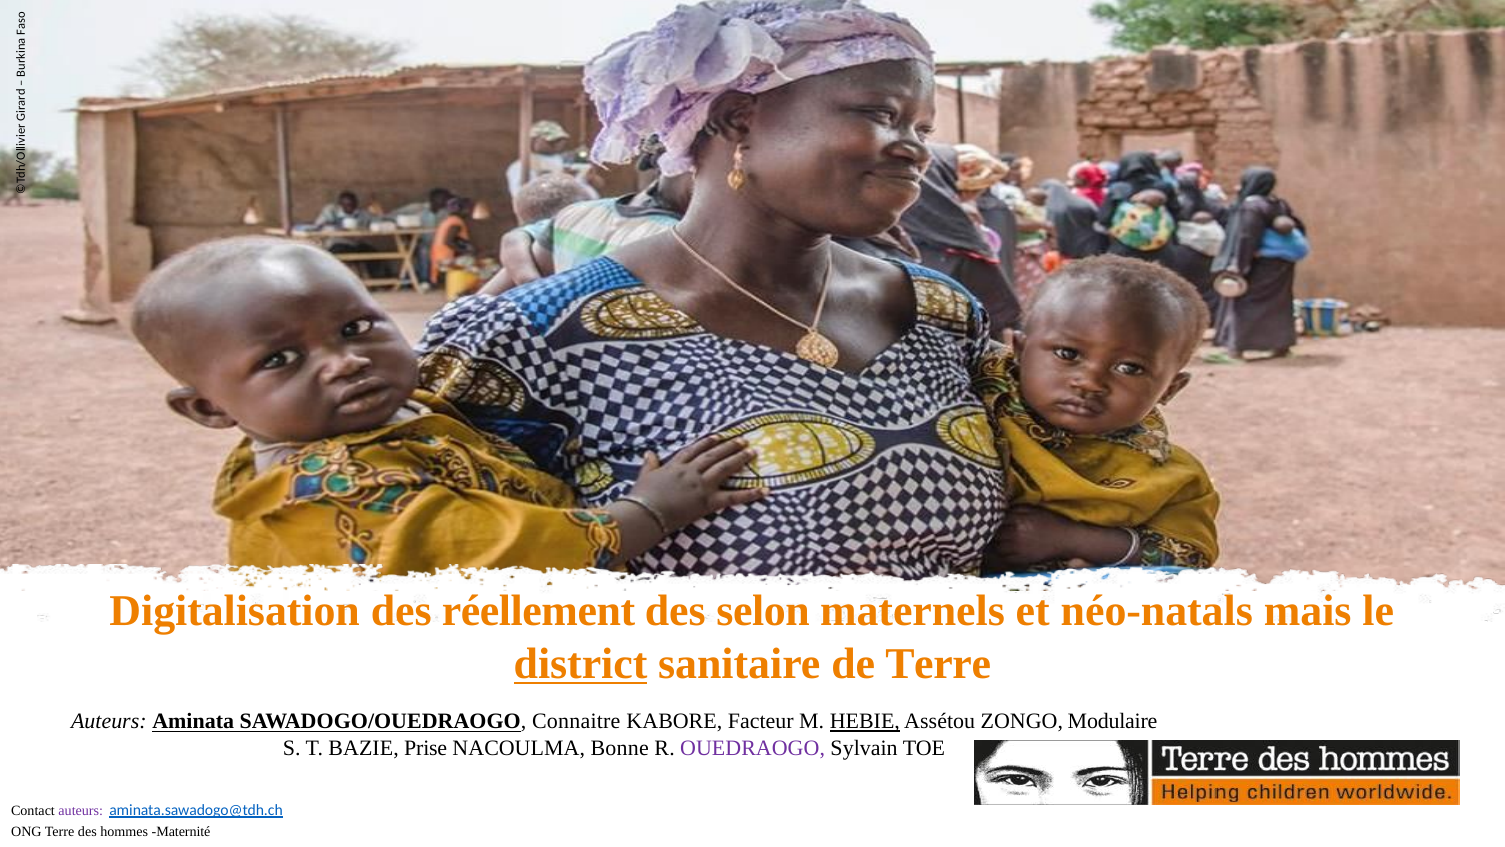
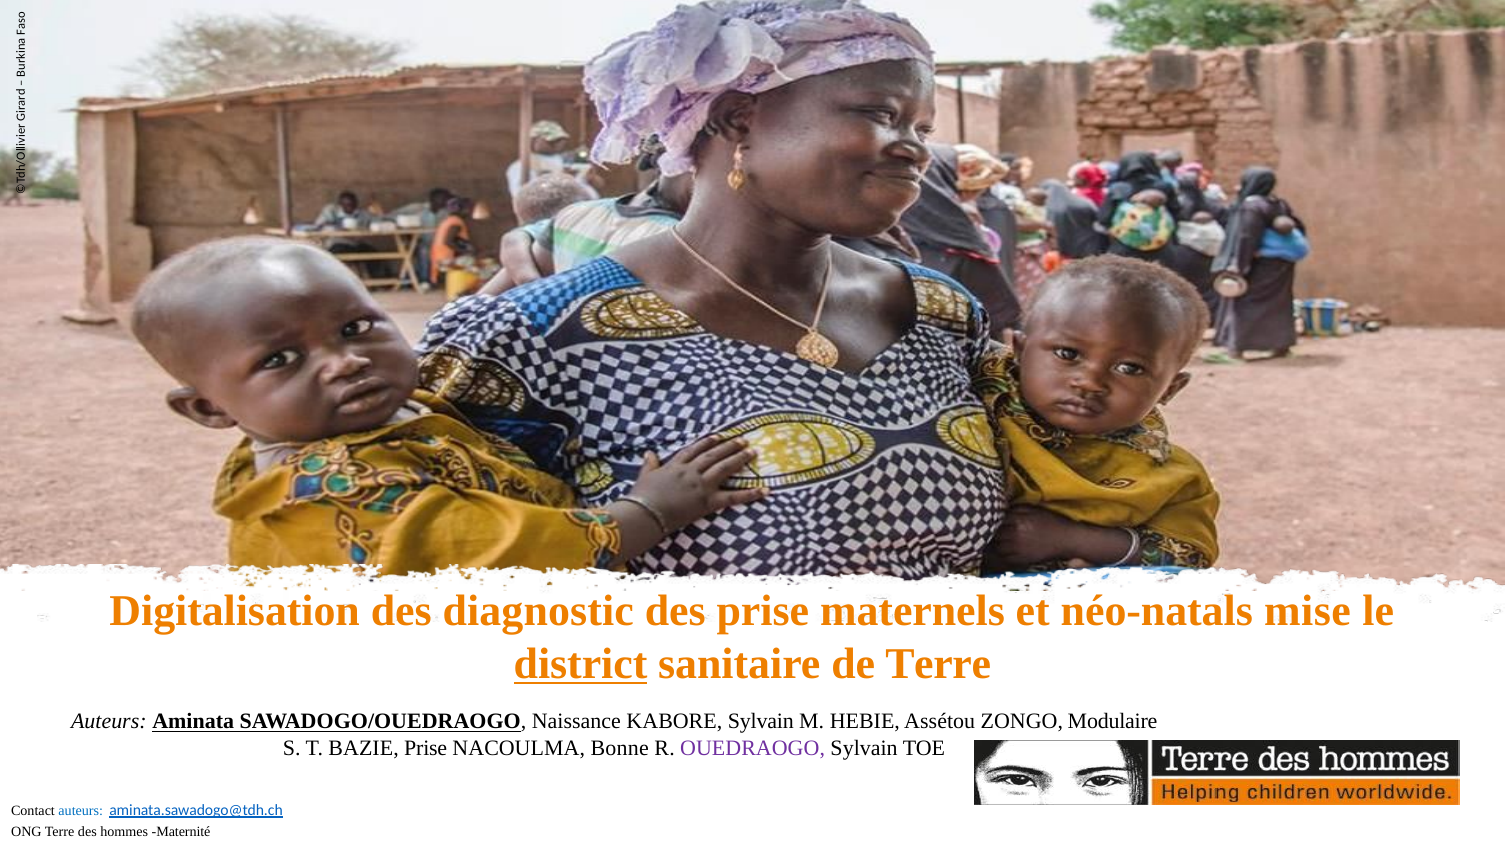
réellement: réellement -> diagnostic (538, 611)
des selon: selon -> prise (763, 611)
mais: mais -> mise (1307, 611)
Connaitre: Connaitre -> Naissance (576, 721)
KABORE Facteur: Facteur -> Sylvain (761, 721)
HEBIE underline: present -> none (865, 721)
auteurs colour: purple -> blue (81, 810)
